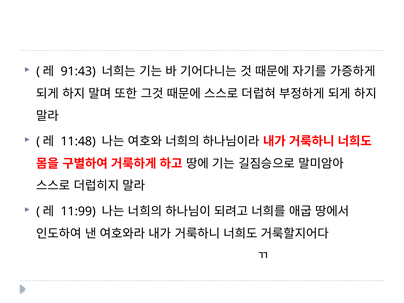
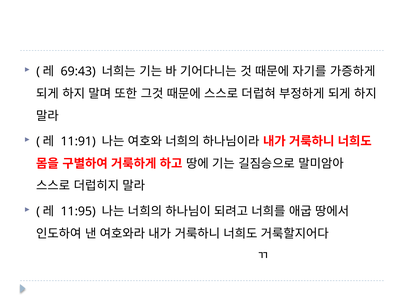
91:43: 91:43 -> 69:43 (78, 72)
11:48: 11:48 -> 11:91 (78, 142)
11:99: 11:99 -> 11:95 (78, 211)
